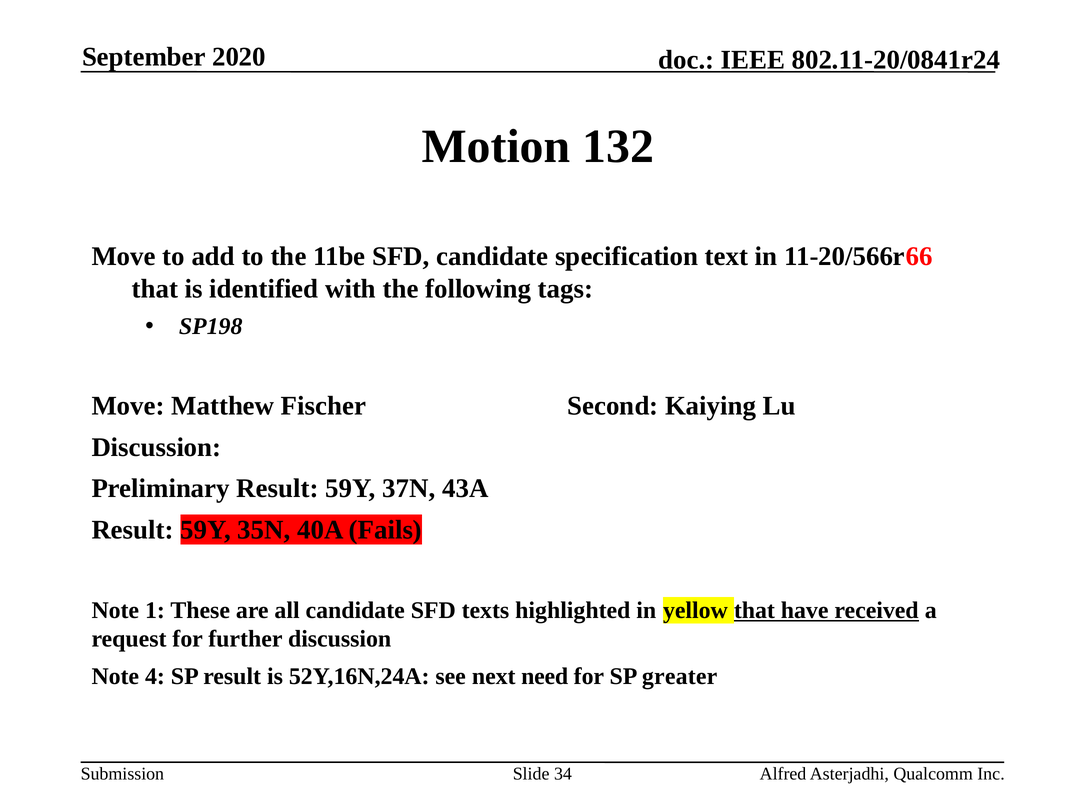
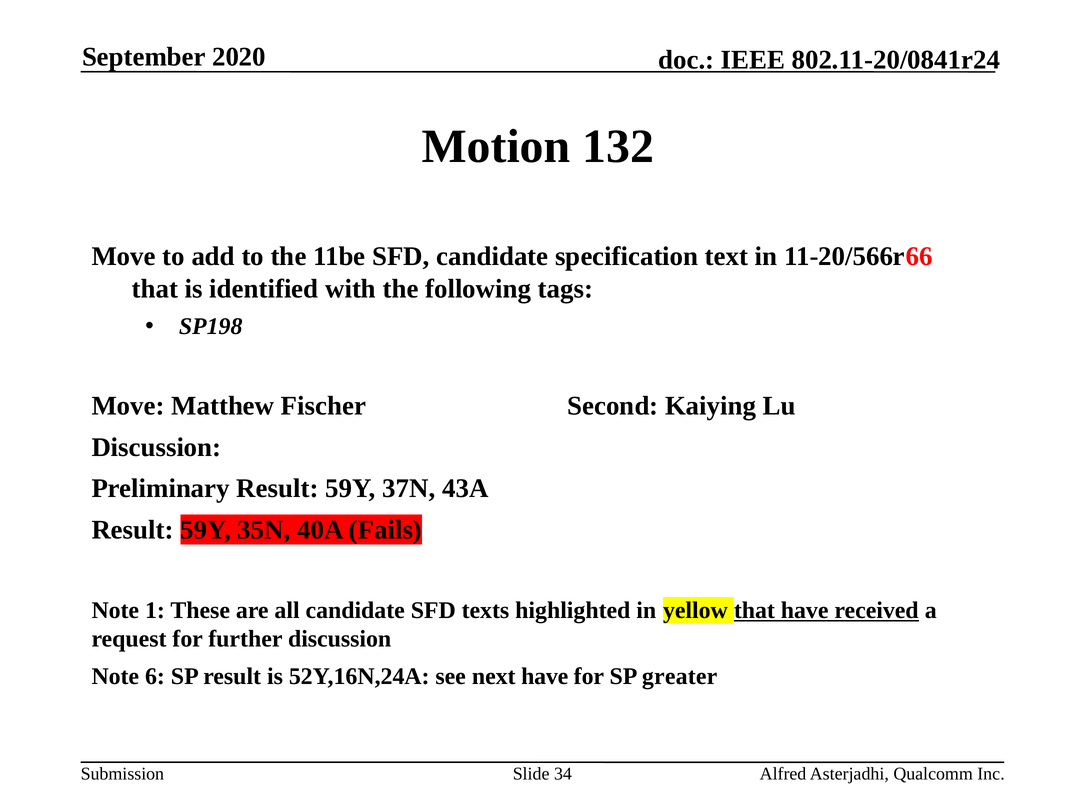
4: 4 -> 6 (155, 677)
next need: need -> have (545, 677)
